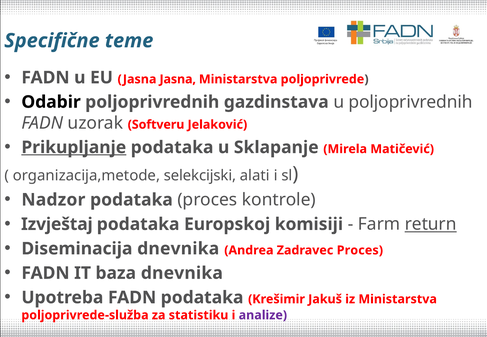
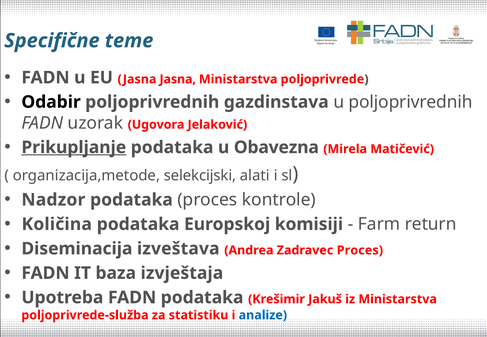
Softveru: Softveru -> Ugovora (156, 125)
Sklapanje: Sklapanje -> Obavezna (276, 147)
Izvještaj: Izvještaj -> Količina (57, 224)
return underline: present -> none (431, 224)
Diseminacija dnevnika: dnevnika -> izveštava (178, 249)
baza dnevnika: dnevnika -> izvještaja (182, 273)
analize colour: purple -> blue (263, 315)
